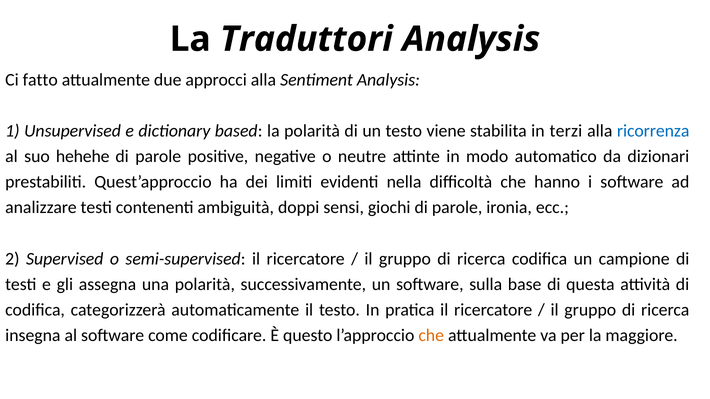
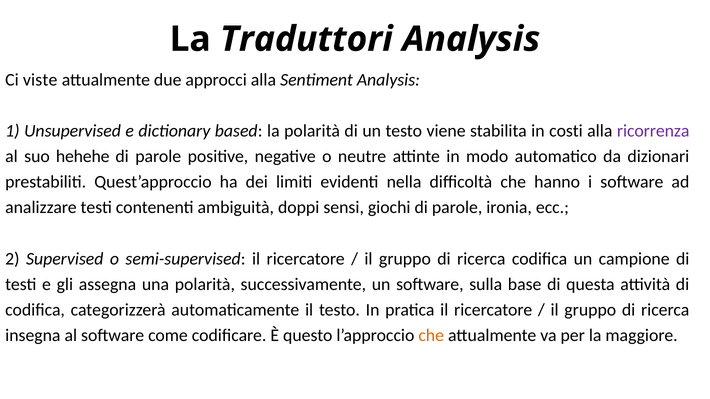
fatto: fatto -> viste (40, 80)
terzi: terzi -> costi (566, 131)
ricorrenza colour: blue -> purple (653, 131)
